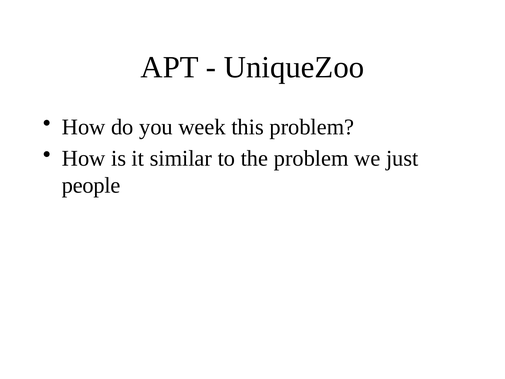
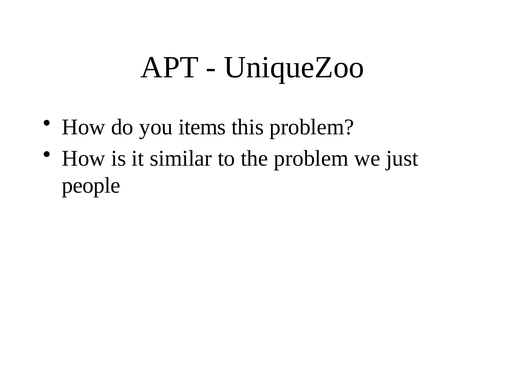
week: week -> items (202, 127)
